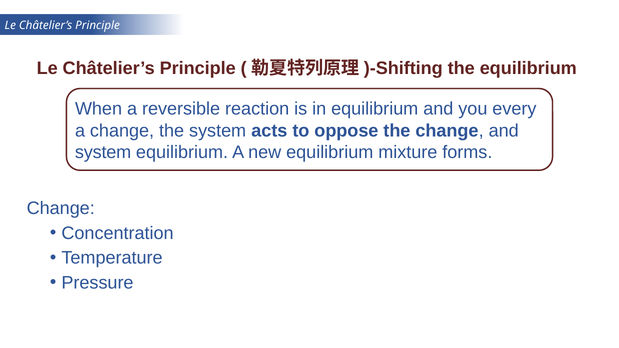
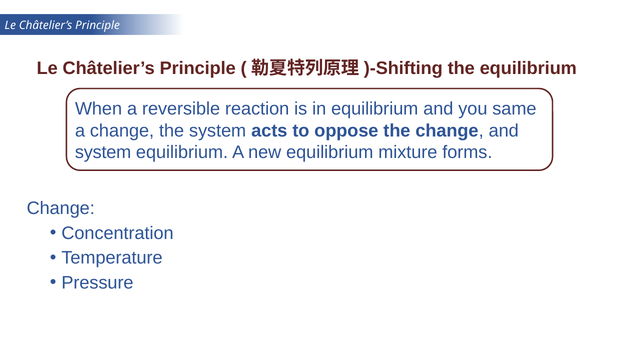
every: every -> same (514, 109)
